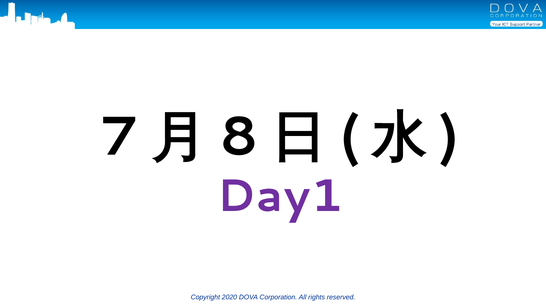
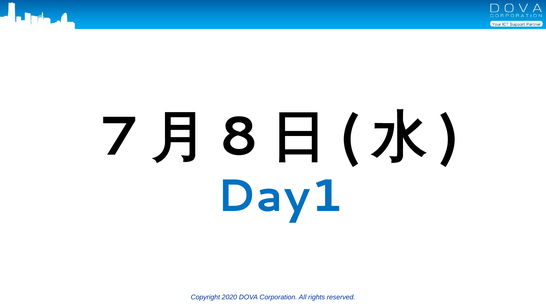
Day1 colour: purple -> blue (280, 196)
